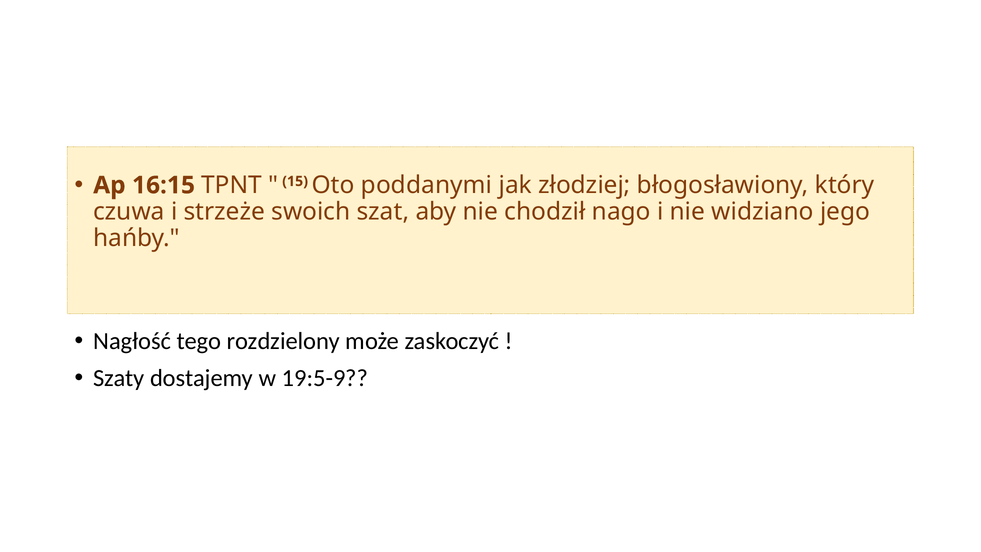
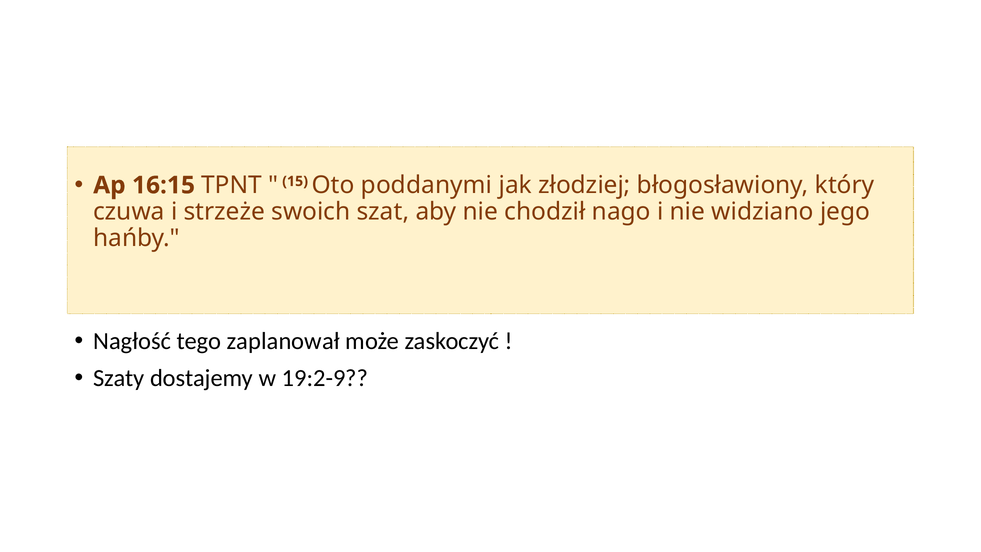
rozdzielony: rozdzielony -> zaplanował (283, 341)
19:5-9: 19:5-9 -> 19:2-9 (325, 378)
